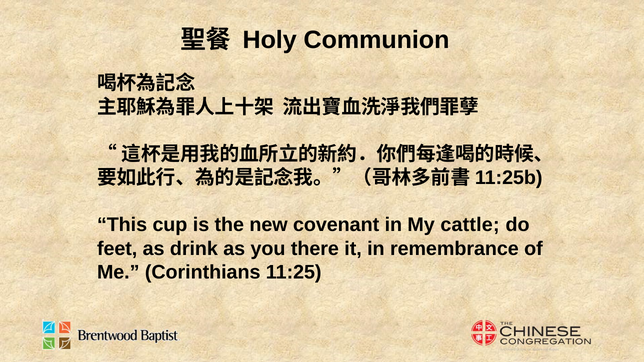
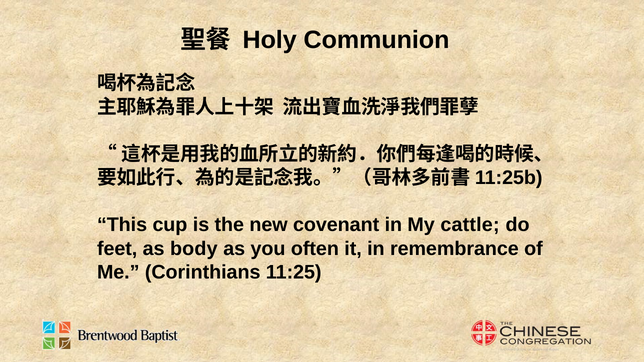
drink: drink -> body (194, 249)
there: there -> often (315, 249)
